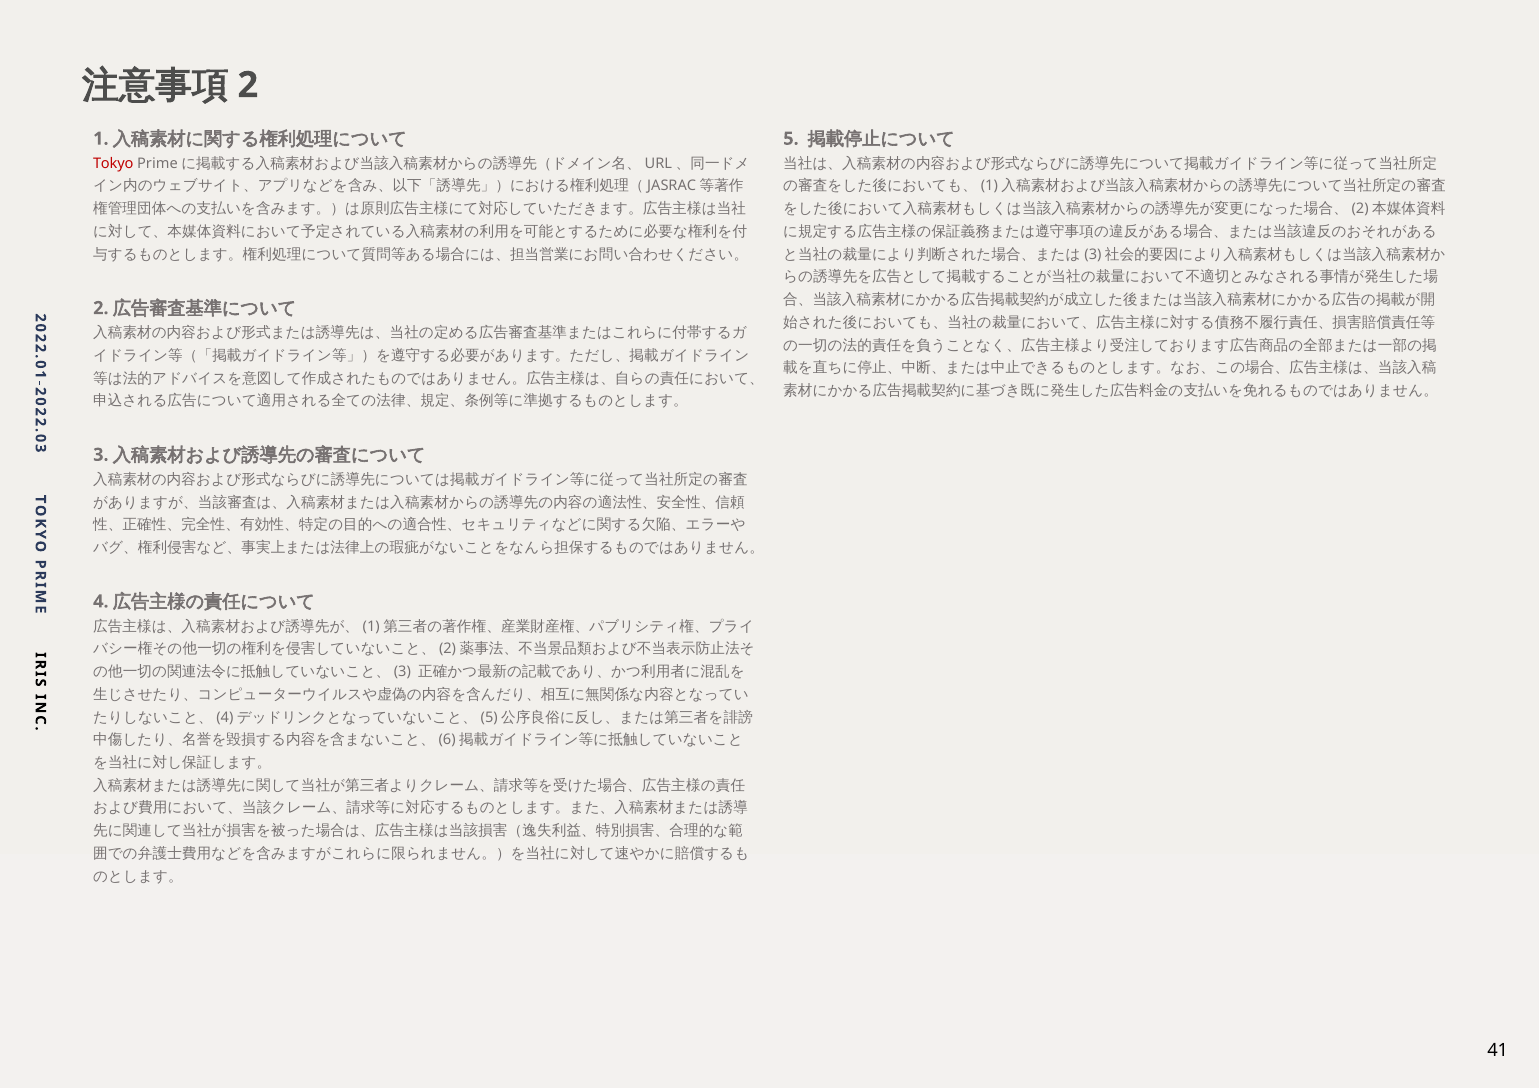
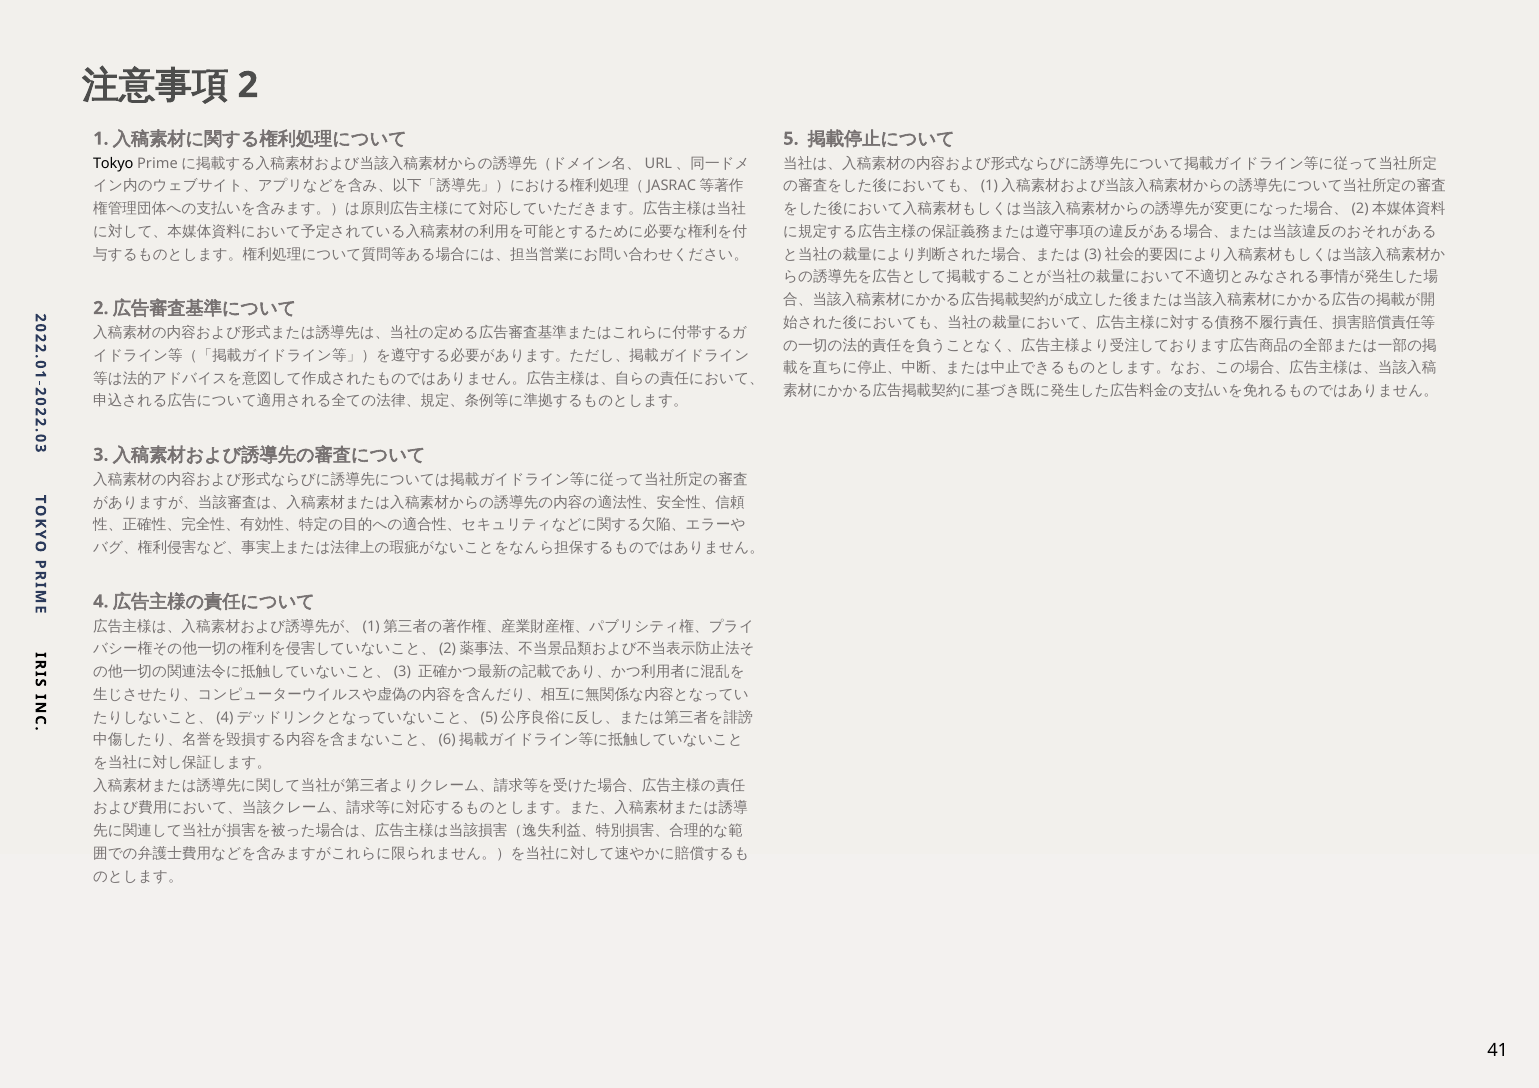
Tokyo colour: red -> black (113, 163)
